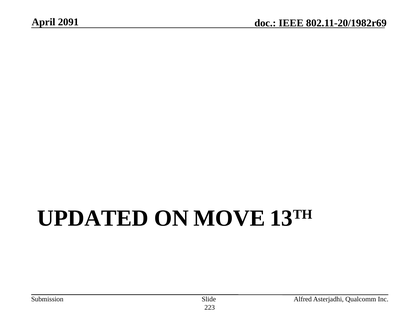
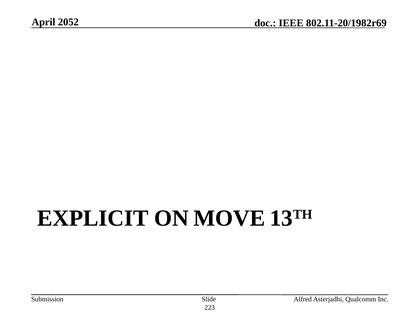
2091: 2091 -> 2052 (68, 22)
UPDATED: UPDATED -> EXPLICIT (93, 218)
